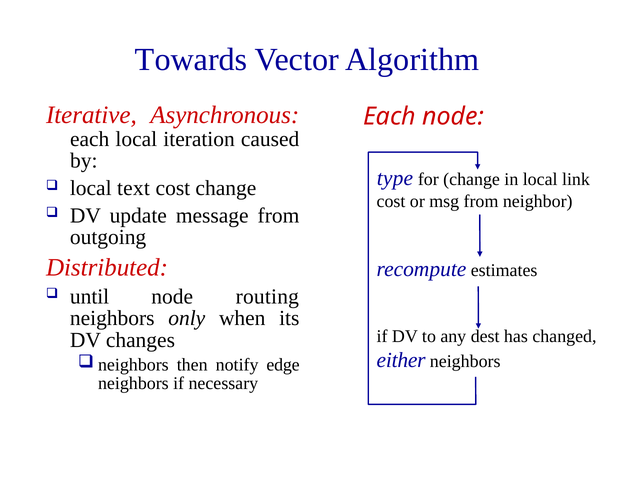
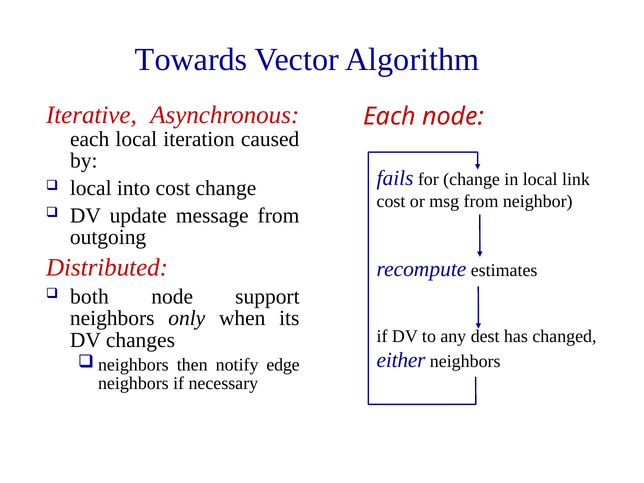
type: type -> fails (395, 178)
text: text -> into (134, 188)
until: until -> both (89, 296)
routing: routing -> support (267, 296)
